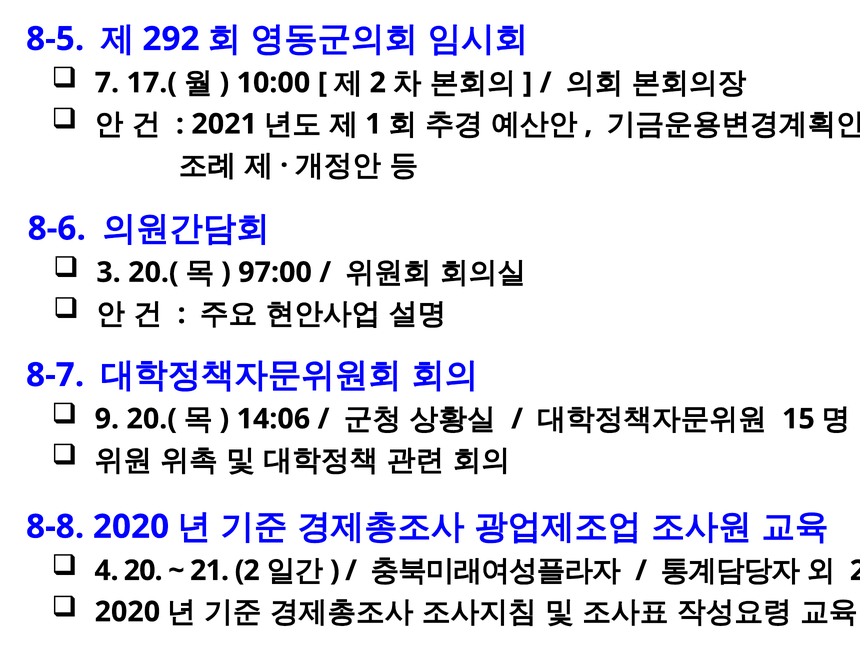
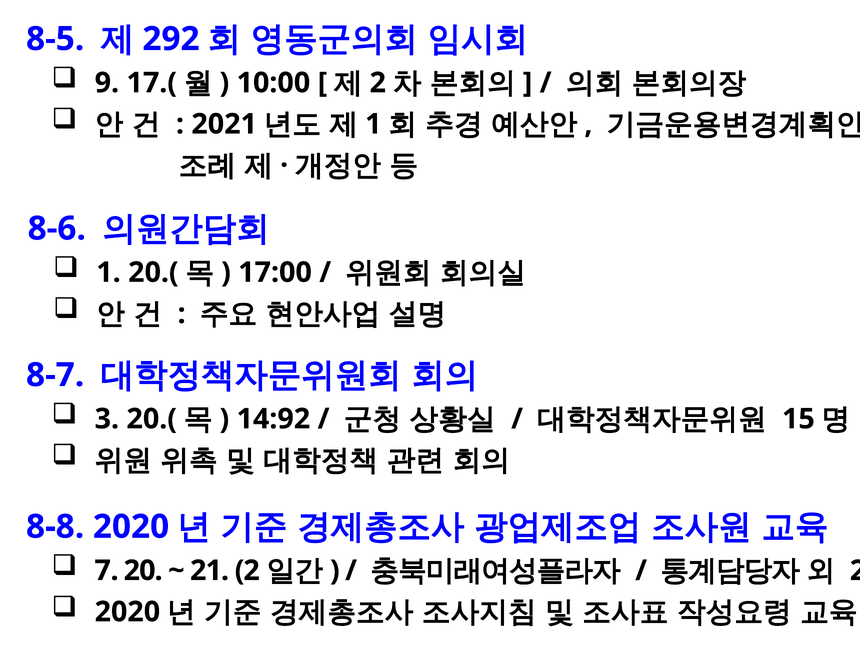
7: 7 -> 9 (107, 83)
3: 3 -> 1 (109, 272)
97:00: 97:00 -> 17:00 (275, 272)
9: 9 -> 3 (107, 419)
14:06: 14:06 -> 14:92 (273, 419)
4: 4 -> 7 (107, 571)
